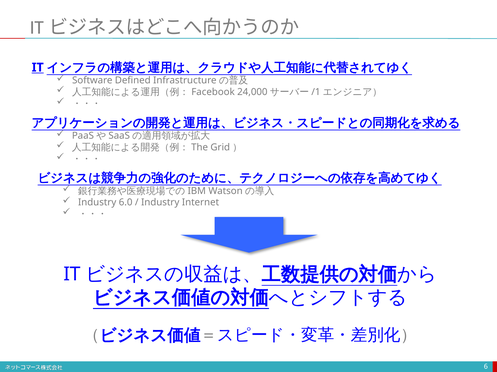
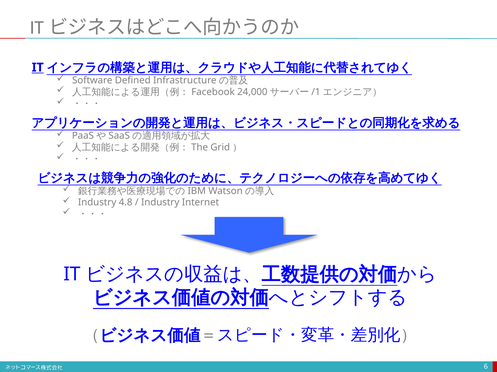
6.0: 6.0 -> 4.8 (126, 203)
